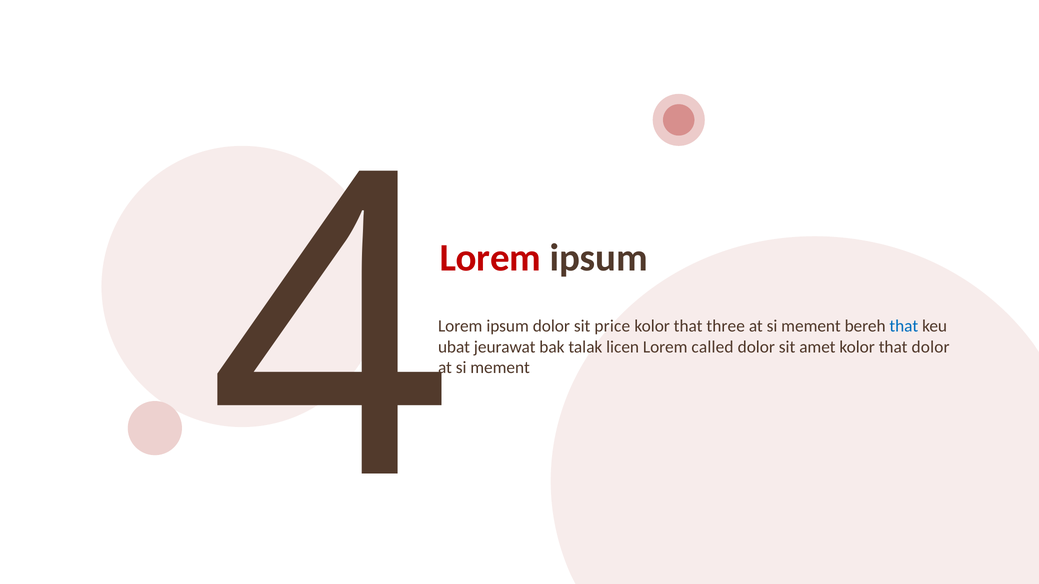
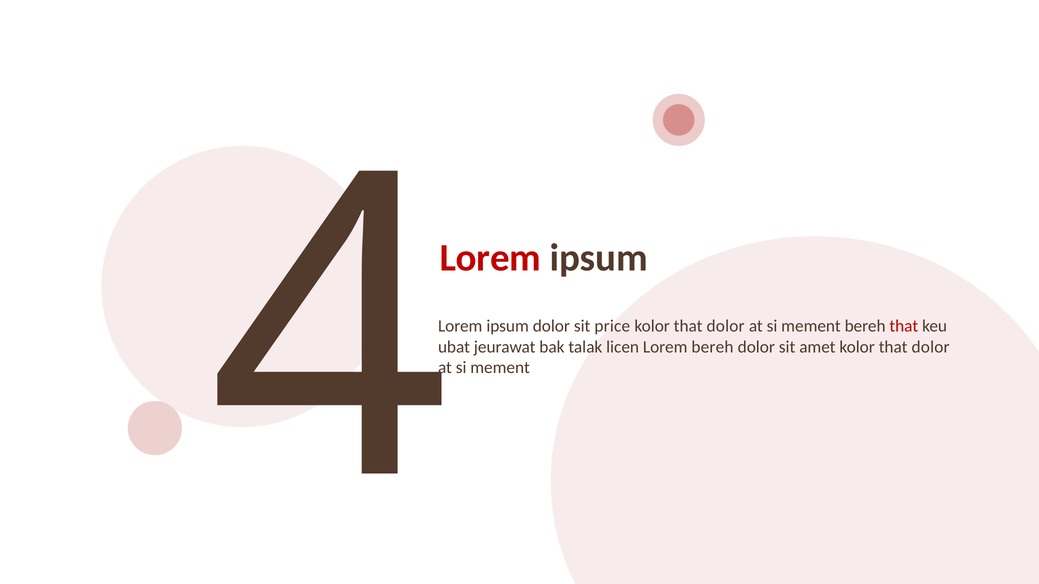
three: three -> dolor (726, 326)
that colour: blue -> red (904, 326)
Lorem called: called -> bereh (712, 347)
